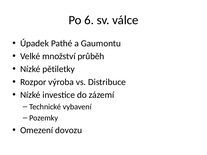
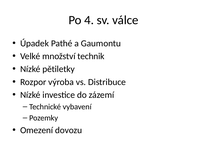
6: 6 -> 4 (89, 20)
průběh: průběh -> technik (91, 56)
